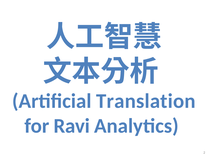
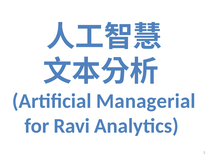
Translation: Translation -> Managerial (146, 101)
